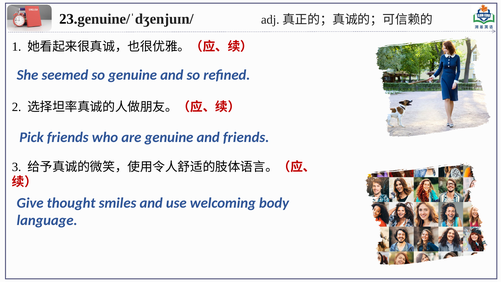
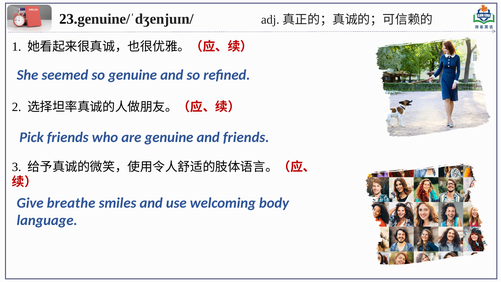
thought: thought -> breathe (71, 203)
